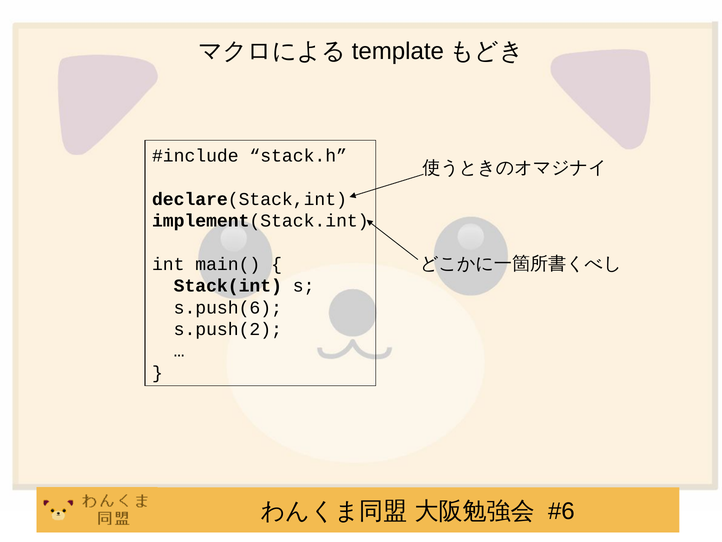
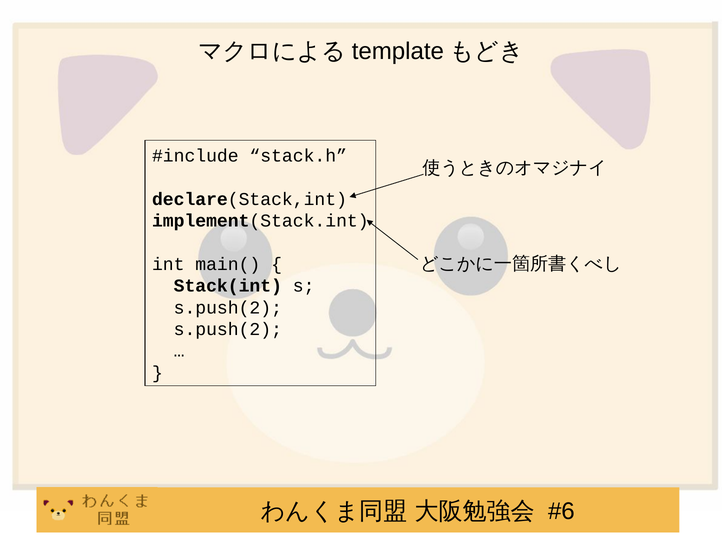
s.push(6: s.push(6 -> s.push(2 (228, 307)
